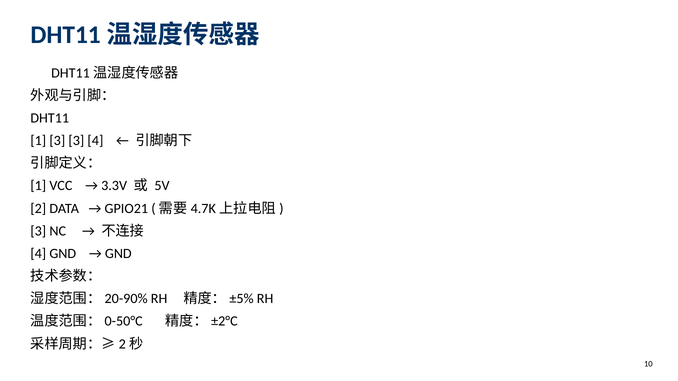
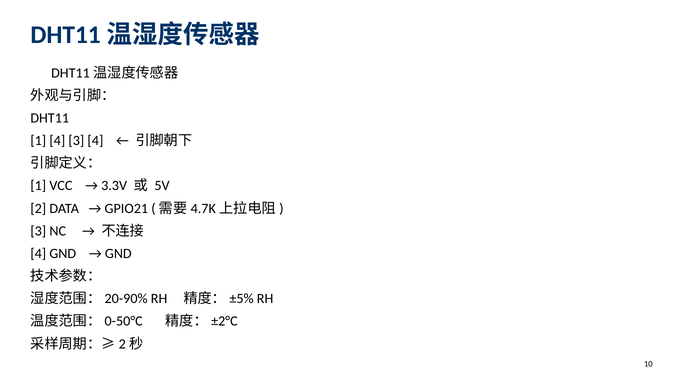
1 3: 3 -> 4 (57, 141)
